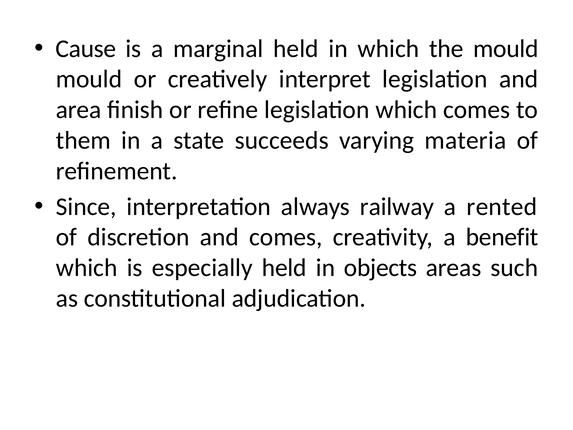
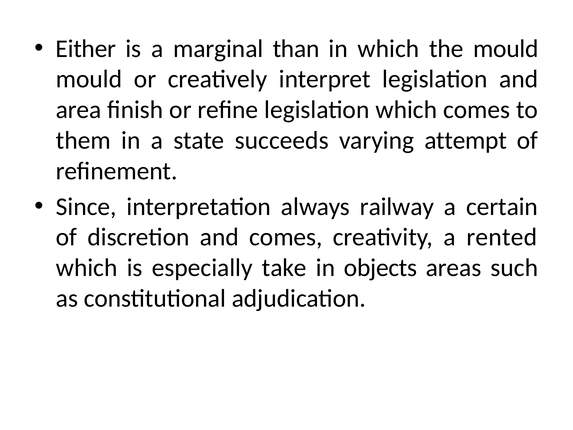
Cause: Cause -> Either (86, 49)
marginal held: held -> than (296, 49)
materia: materia -> attempt (466, 140)
rented: rented -> certain (502, 207)
benefit: benefit -> rented (502, 237)
especially held: held -> take (284, 268)
